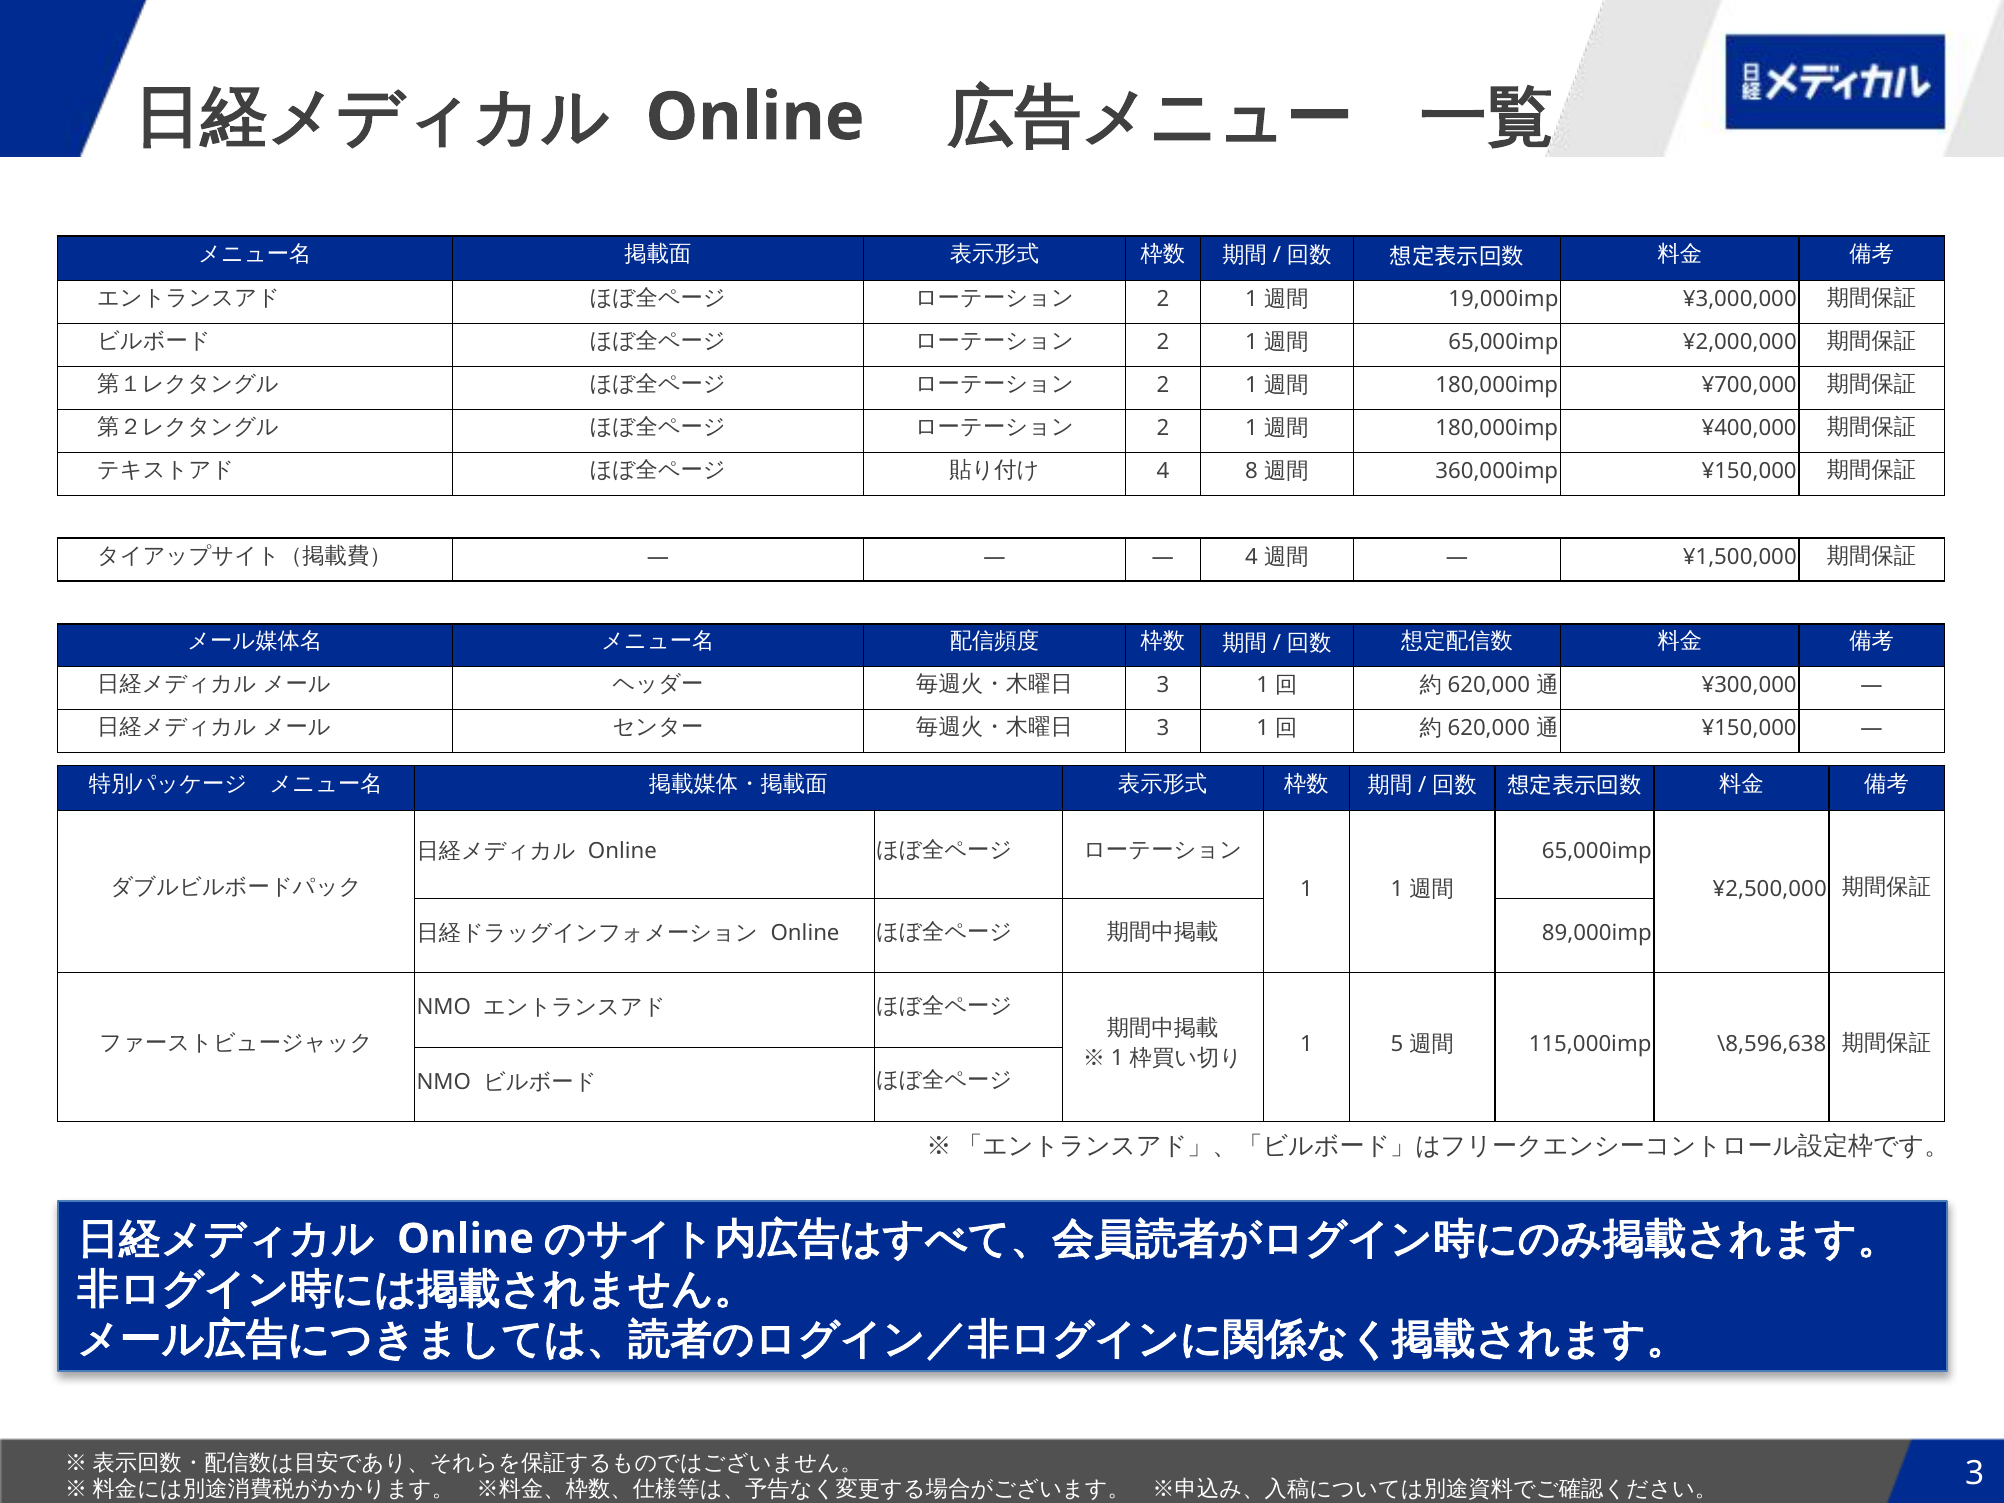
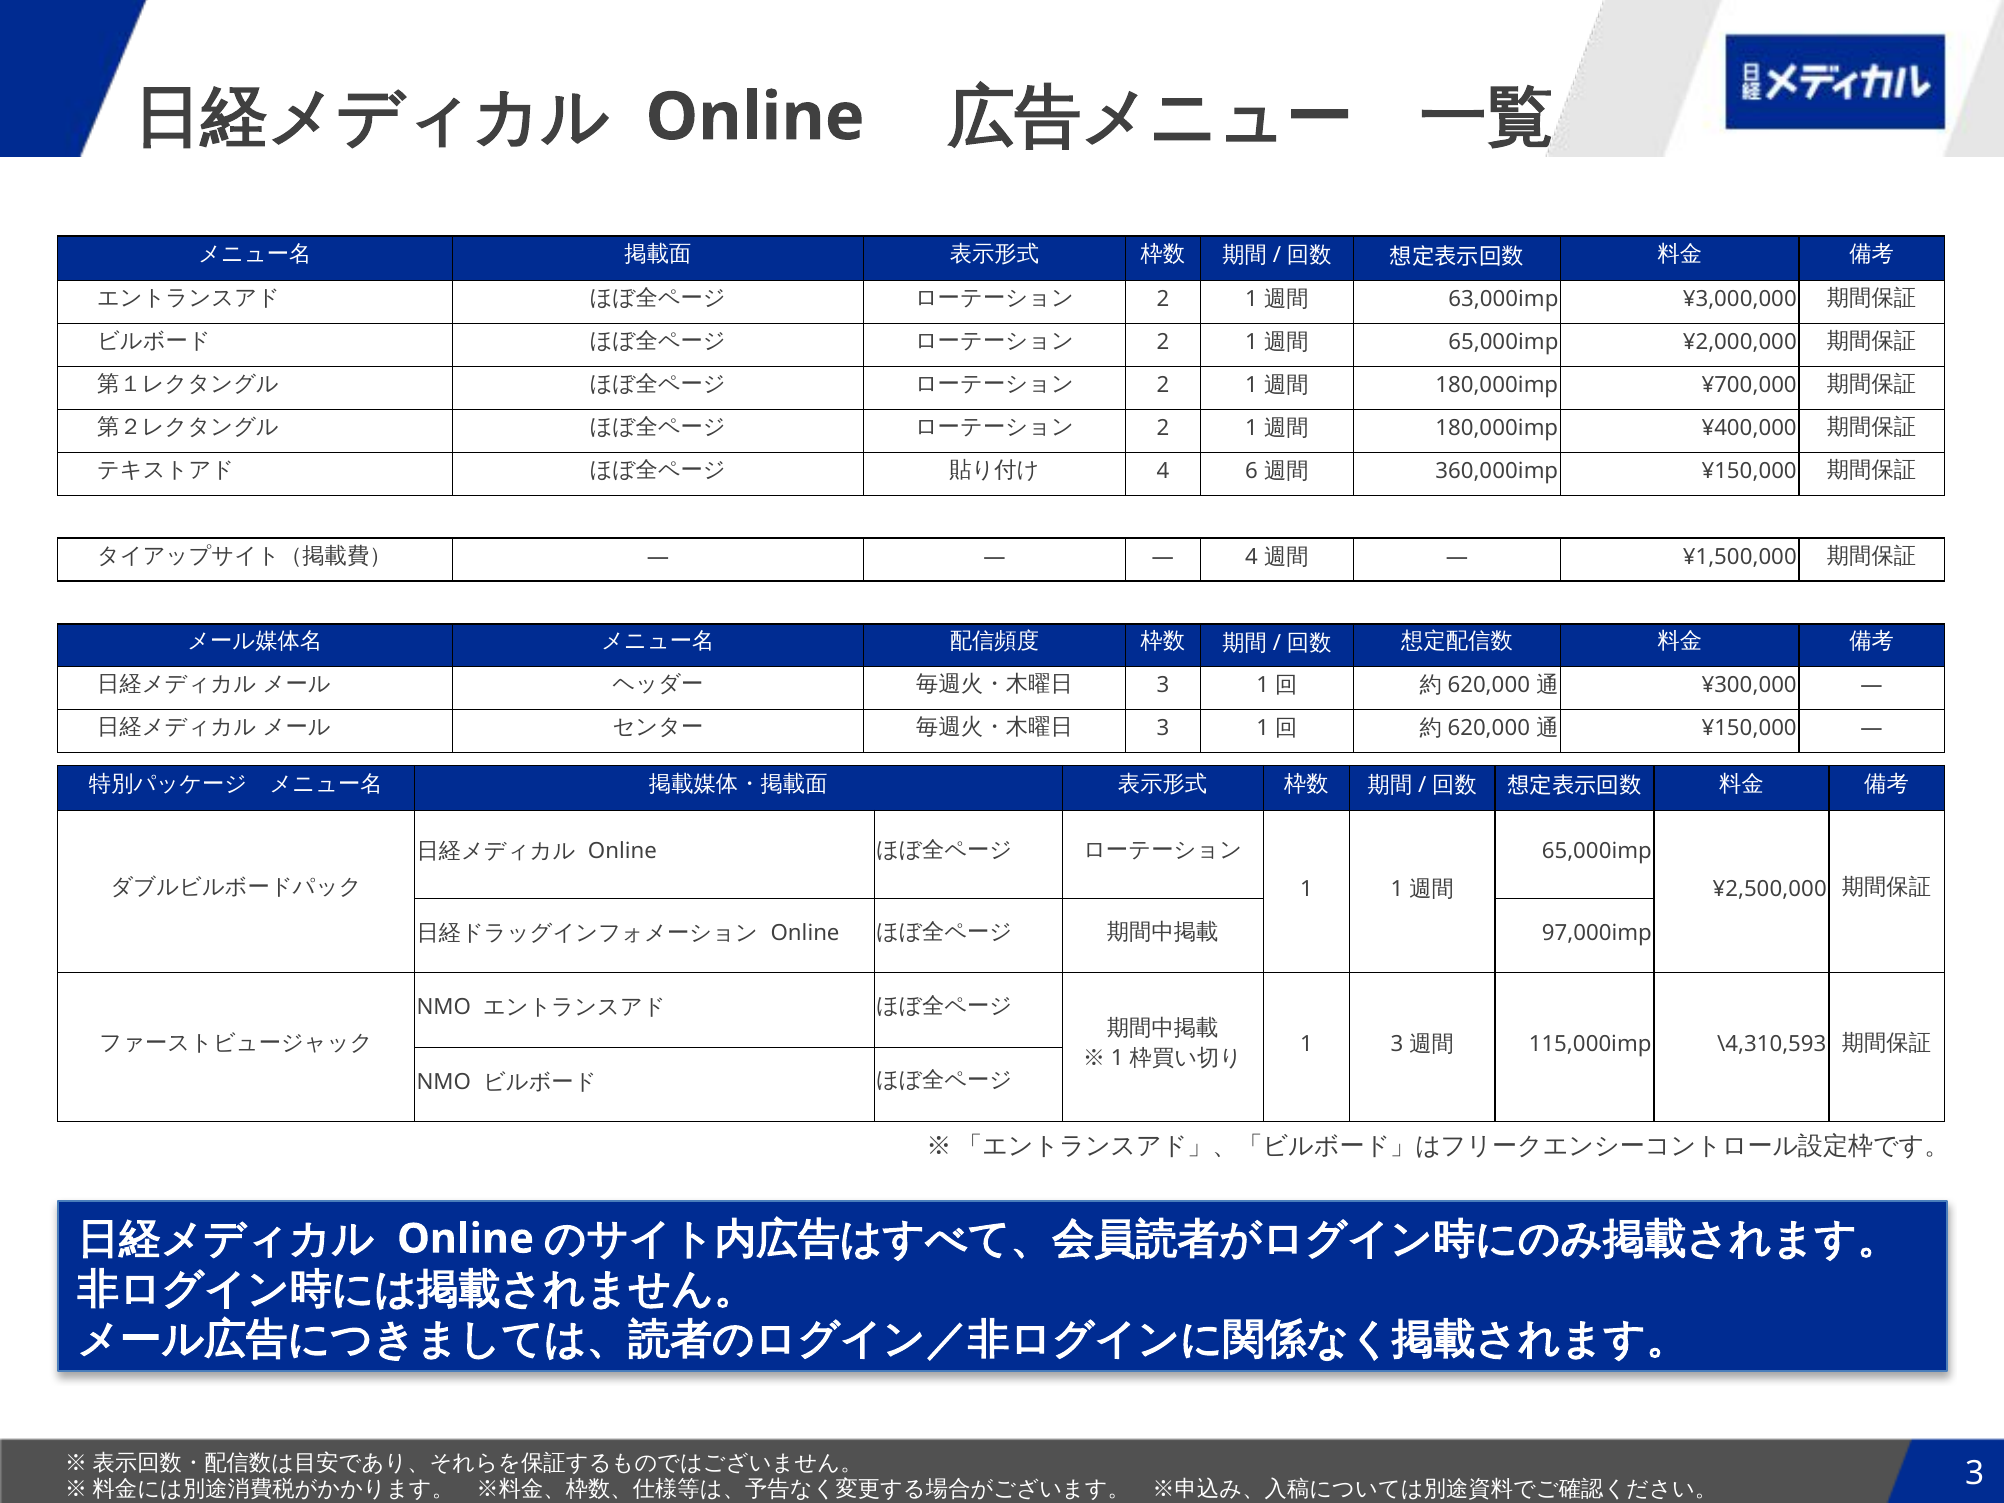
19,000imp: 19,000imp -> 63,000imp (1503, 299)
8: 8 -> 6 (1252, 471)
89,000imp: 89,000imp -> 97,000imp (1597, 933)
1 5: 5 -> 3 (1397, 1044)
\8,596,638: \8,596,638 -> \4,310,593 (1772, 1044)
